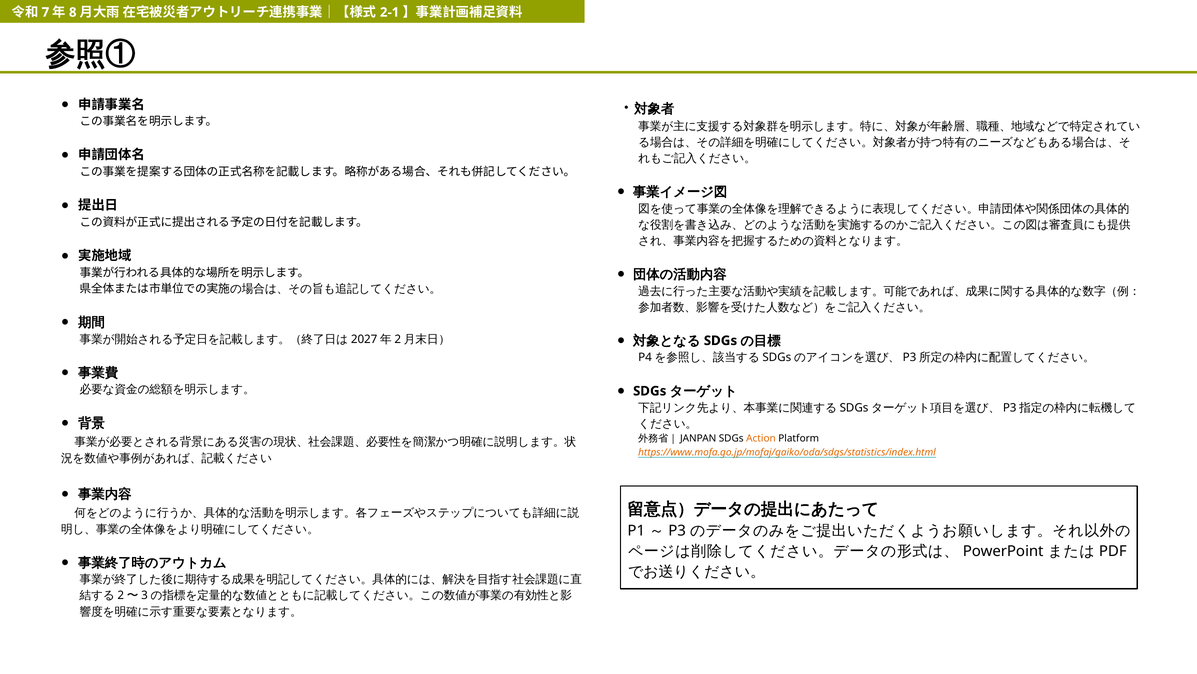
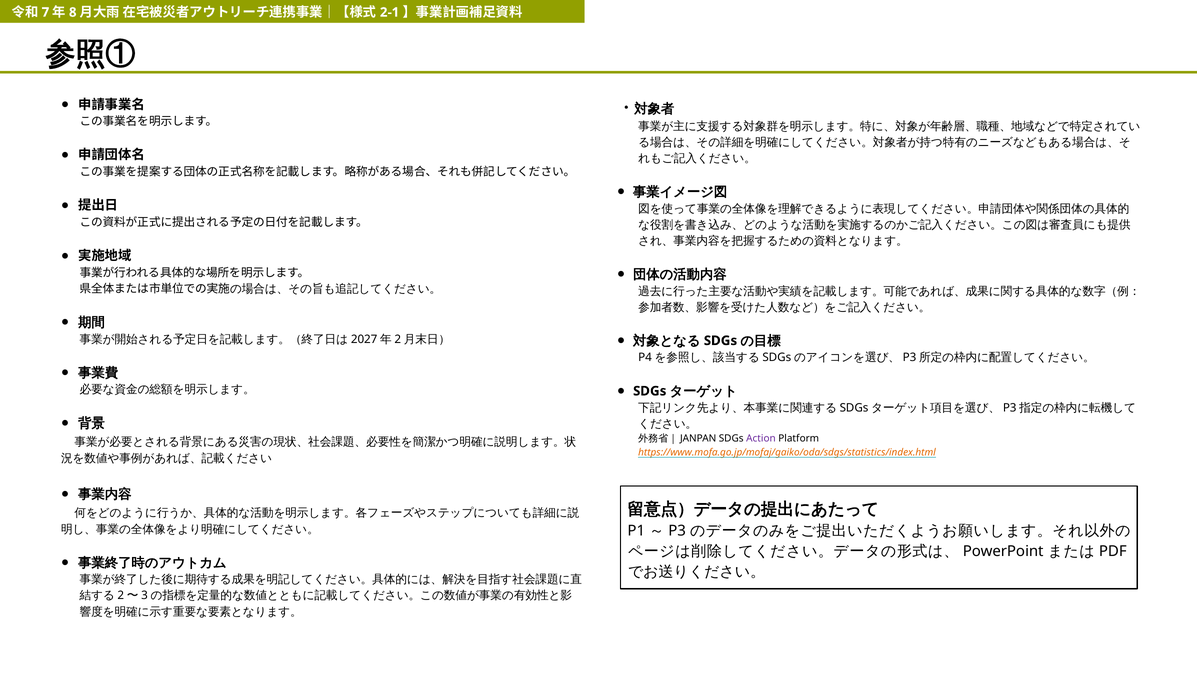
Action colour: orange -> purple (761, 438)
